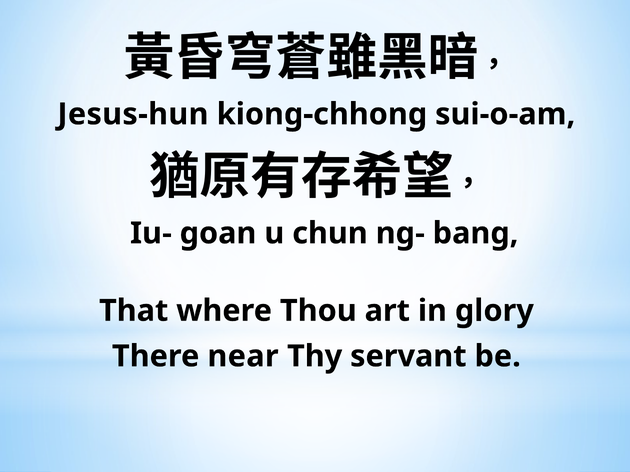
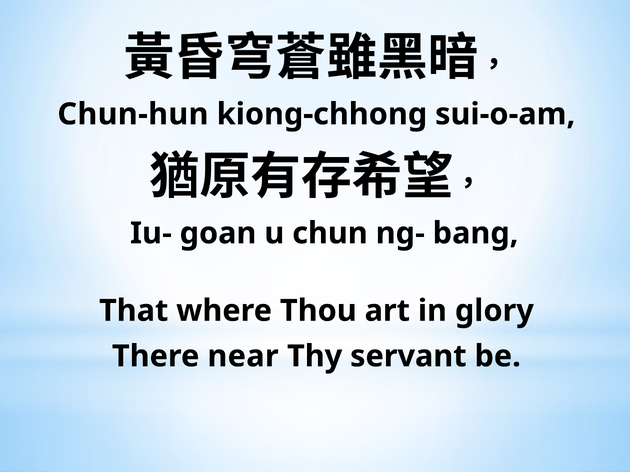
Jesus-hun: Jesus-hun -> Chun-hun (133, 114)
